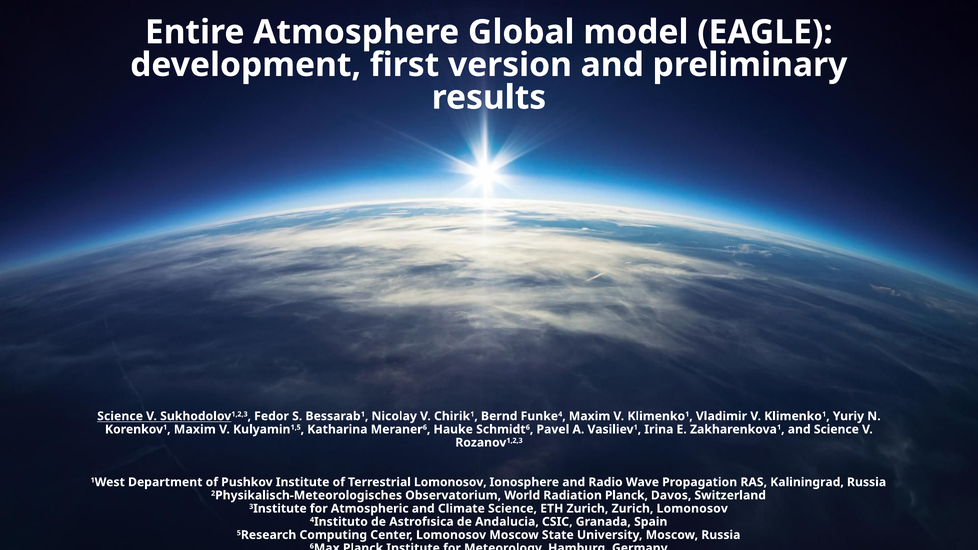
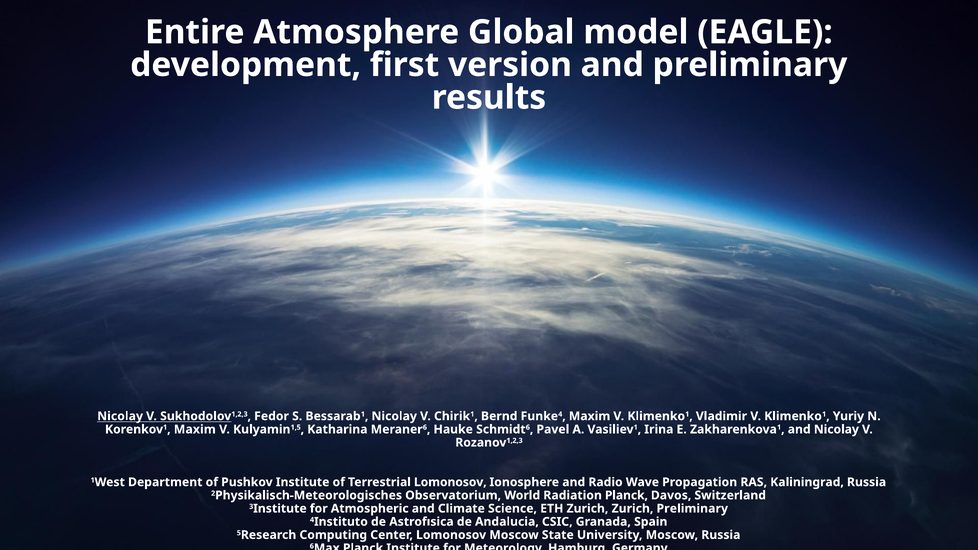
Science: Science -> Nicolay (120, 416)
and Science: Science -> Nicolay (836, 429)
Zurich Lomonosov: Lomonosov -> Preliminary (692, 509)
